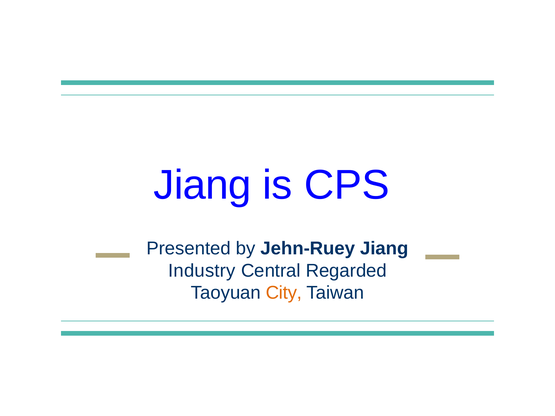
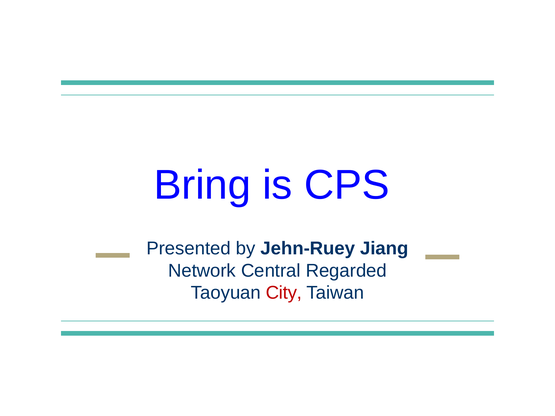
Jiang: Jiang -> Bring (202, 185)
Industry: Industry -> Network (202, 271)
City colour: orange -> red (284, 293)
